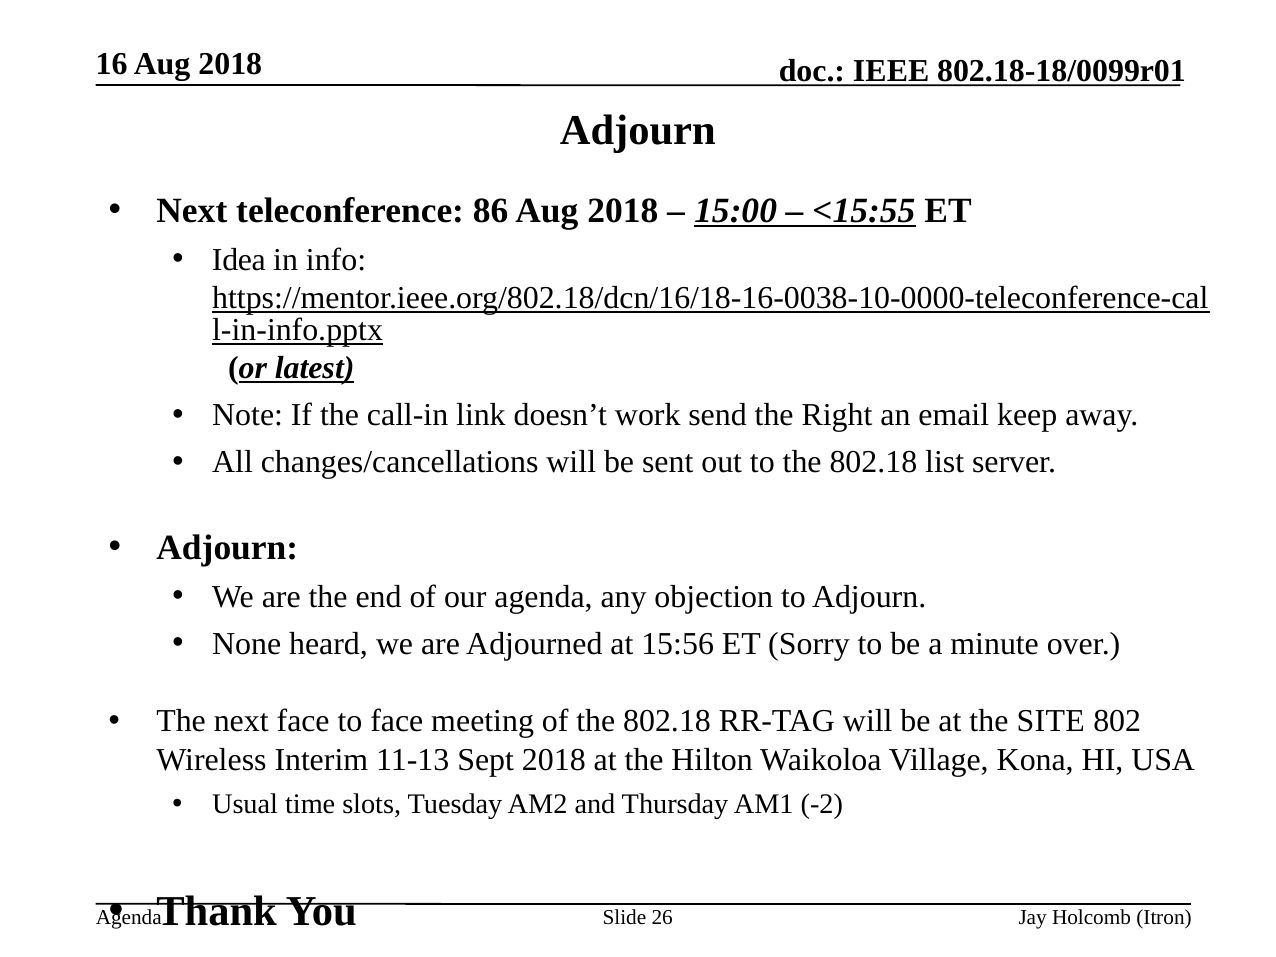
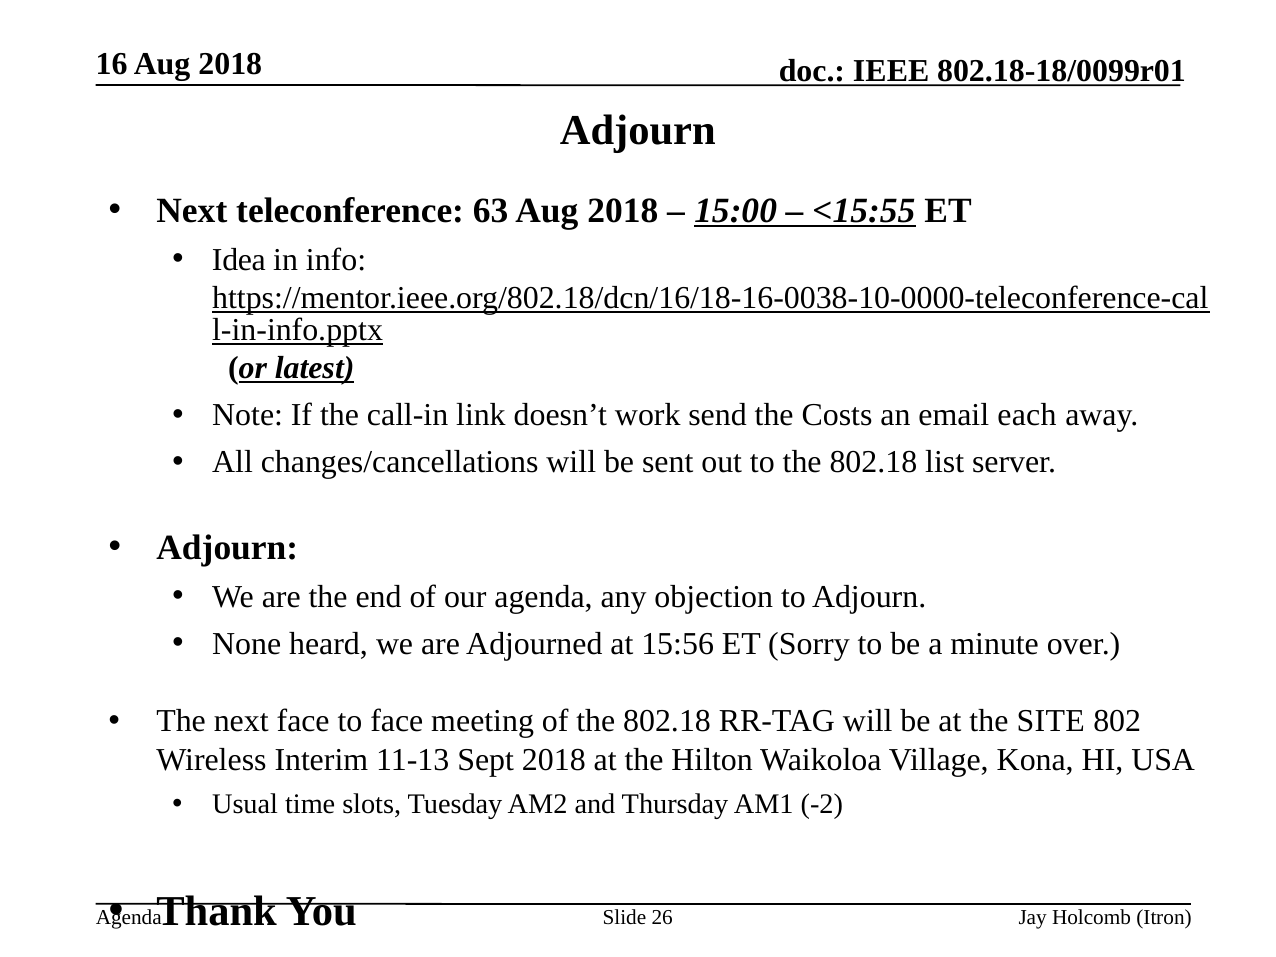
86: 86 -> 63 (491, 211)
Right: Right -> Costs (837, 415)
keep: keep -> each (1027, 415)
